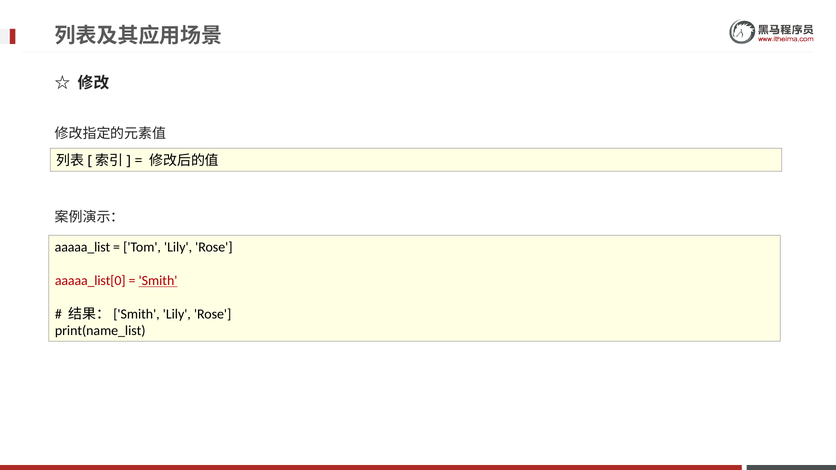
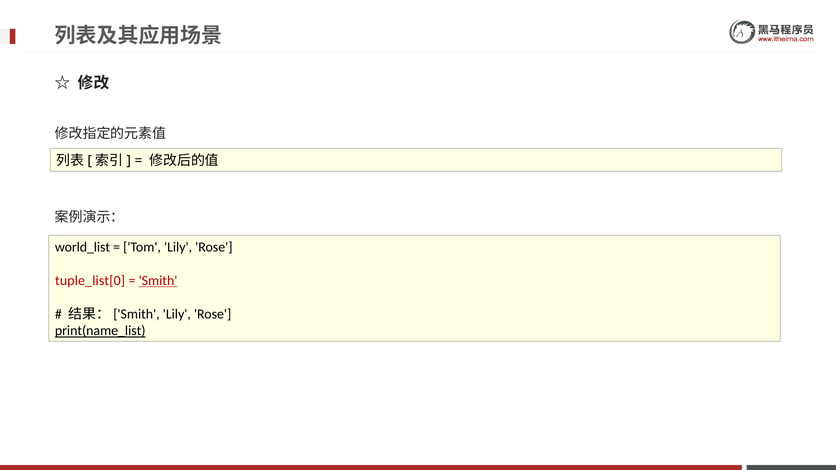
aaaaa_list: aaaaa_list -> world_list (82, 248)
aaaaa_list[0: aaaaa_list[0 -> tuple_list[0 (90, 281)
print(name_list underline: none -> present (100, 331)
